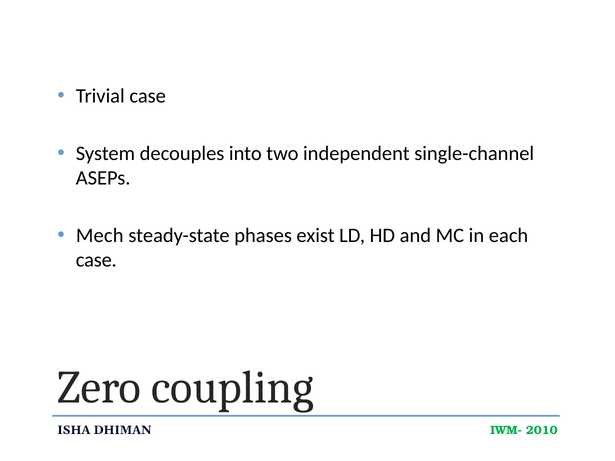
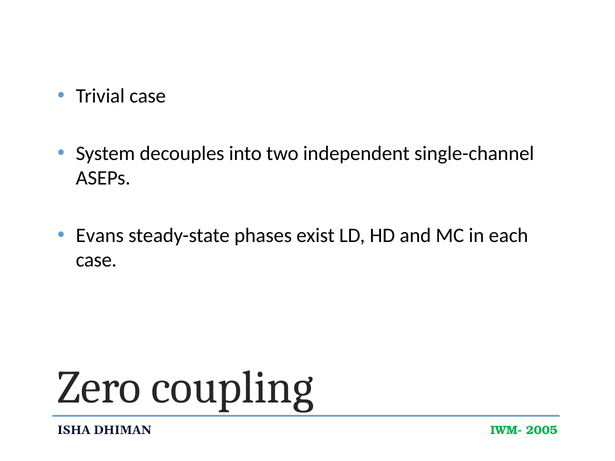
Mech: Mech -> Evans (100, 236)
2010: 2010 -> 2005 (542, 431)
